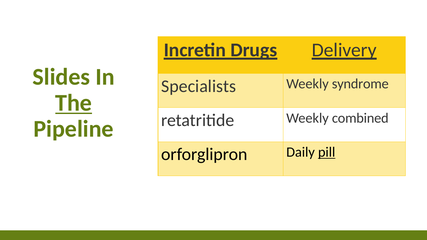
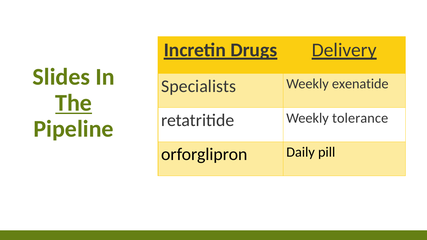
syndrome: syndrome -> exenatide (360, 84)
combined: combined -> tolerance (360, 118)
pill underline: present -> none (327, 152)
